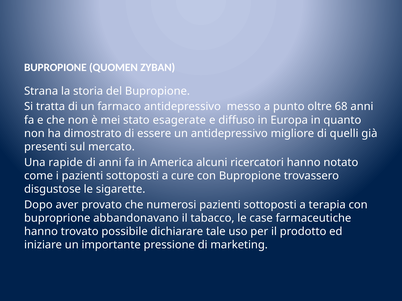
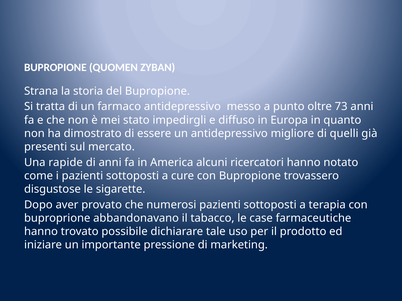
68: 68 -> 73 (341, 107)
esagerate: esagerate -> impedirgli (179, 120)
